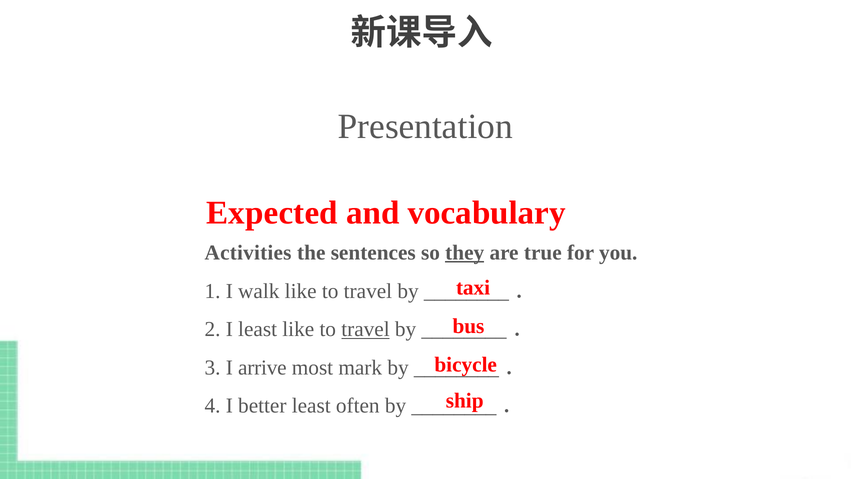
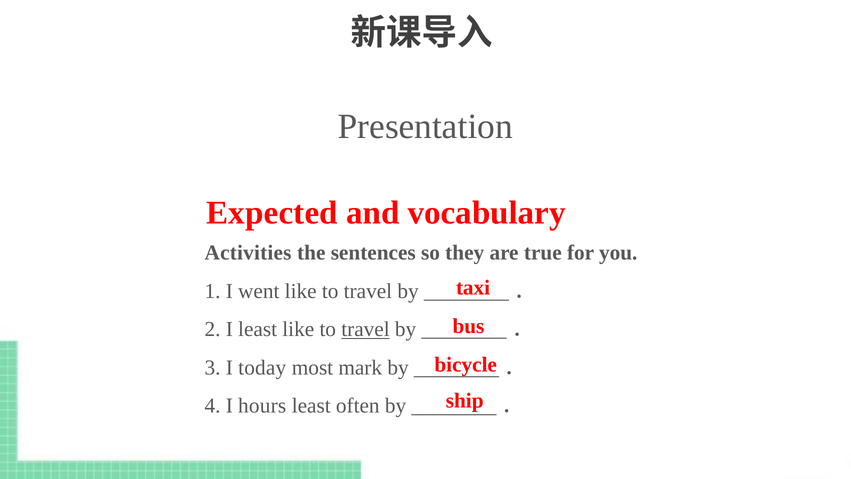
they underline: present -> none (465, 253)
walk: walk -> went (259, 291)
arrive: arrive -> today (262, 367)
better: better -> hours (262, 406)
